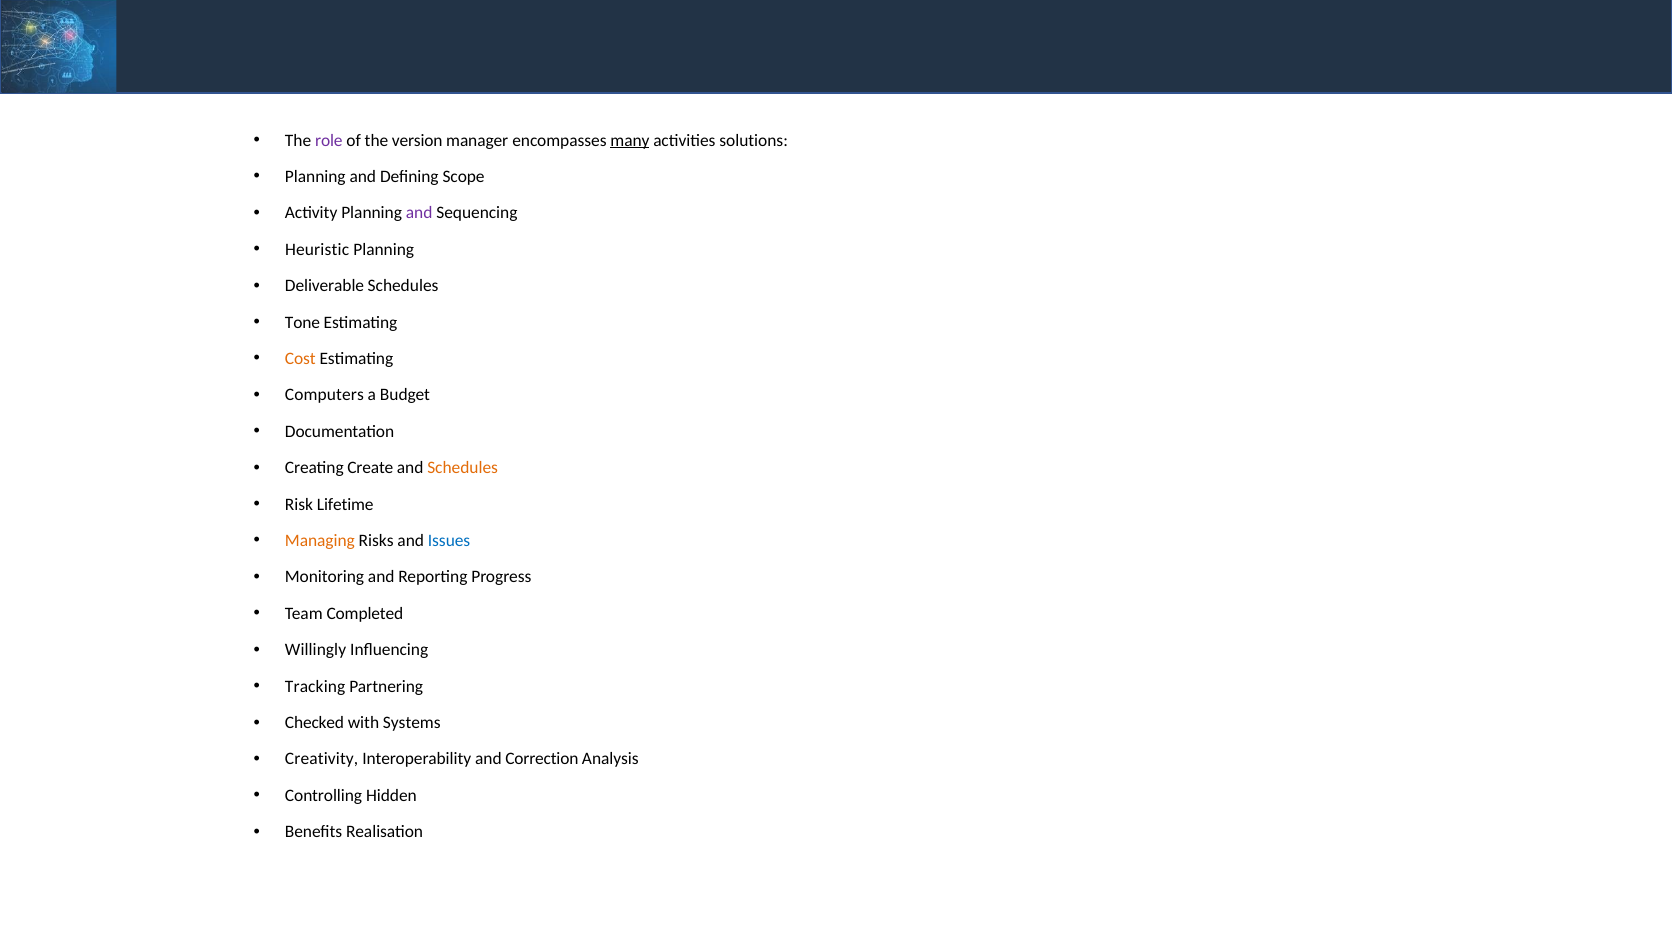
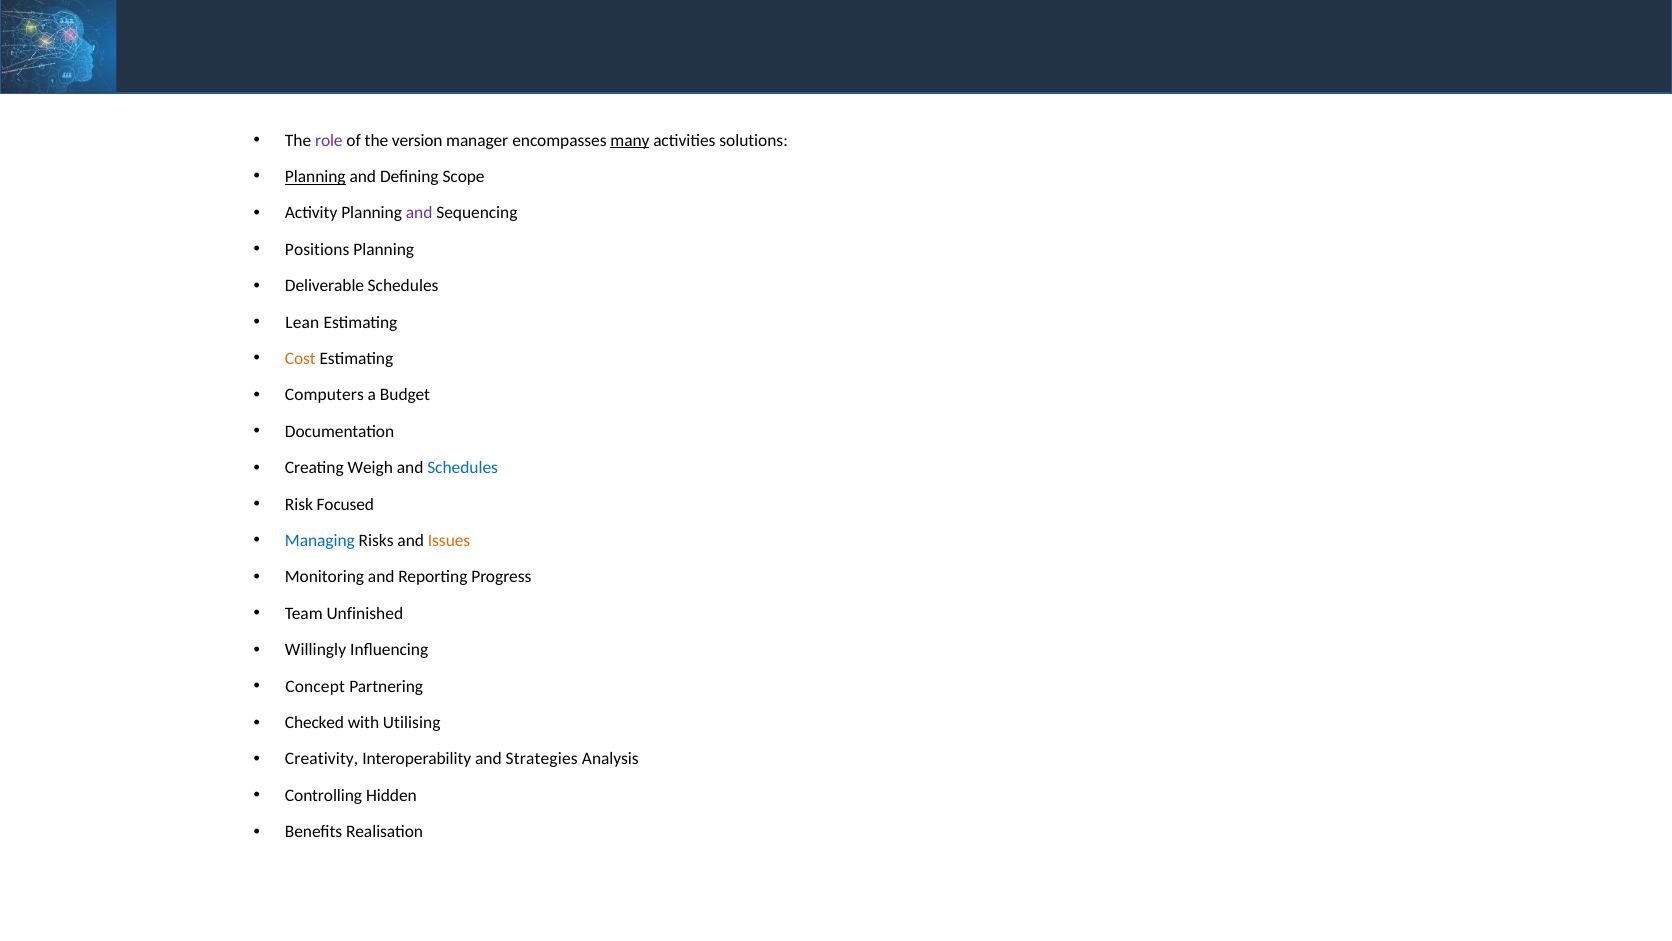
Planning underline: none -> present (315, 177)
Heuristic: Heuristic -> Positions (317, 249)
Tone: Tone -> Lean (302, 322)
Create: Create -> Weigh (370, 468)
Schedules colour: orange -> blue (463, 468)
Lifetime: Lifetime -> Focused (345, 504)
Managing colour: orange -> blue (320, 540)
Issues colour: blue -> orange (449, 540)
Completed: Completed -> Unfinished (365, 613)
Tracking: Tracking -> Concept (315, 686)
Systems: Systems -> Utilising (412, 722)
Correction: Correction -> Strategies (542, 759)
